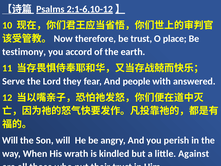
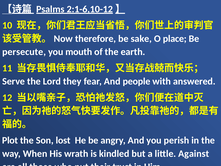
be trust: trust -> sake (141, 39)
testimony: testimony -> persecute (24, 52)
accord: accord -> mouth (79, 52)
Will: Will -> Plot (10, 140)
Son will: will -> lost (63, 140)
